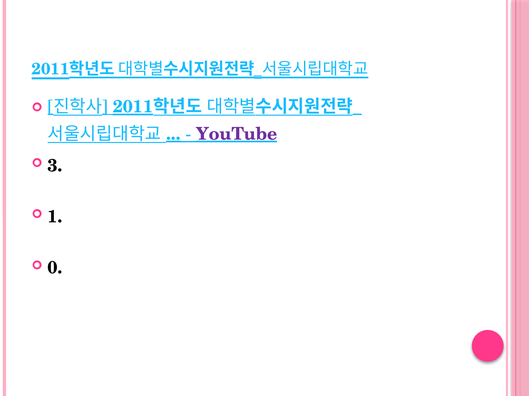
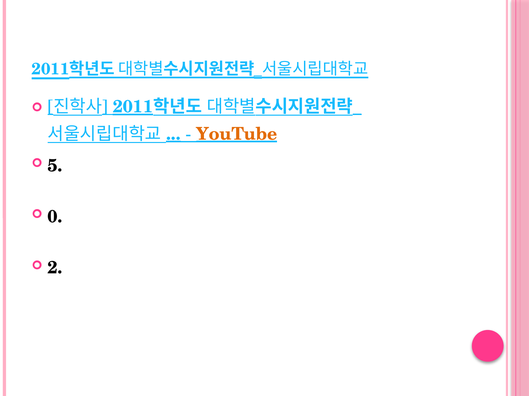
YouTube colour: purple -> orange (237, 134)
3: 3 -> 5 (55, 166)
1: 1 -> 0 (55, 217)
0: 0 -> 2 (55, 268)
